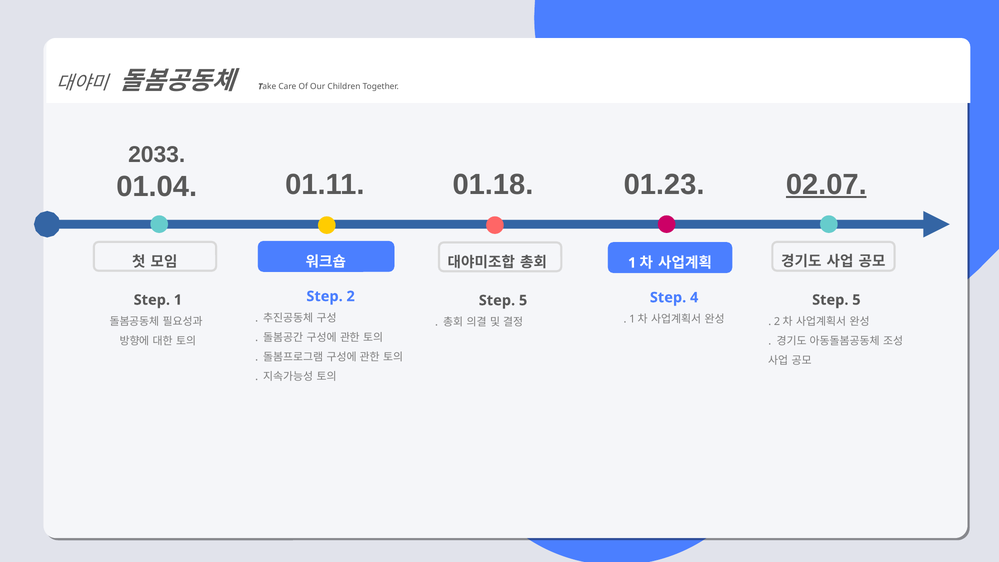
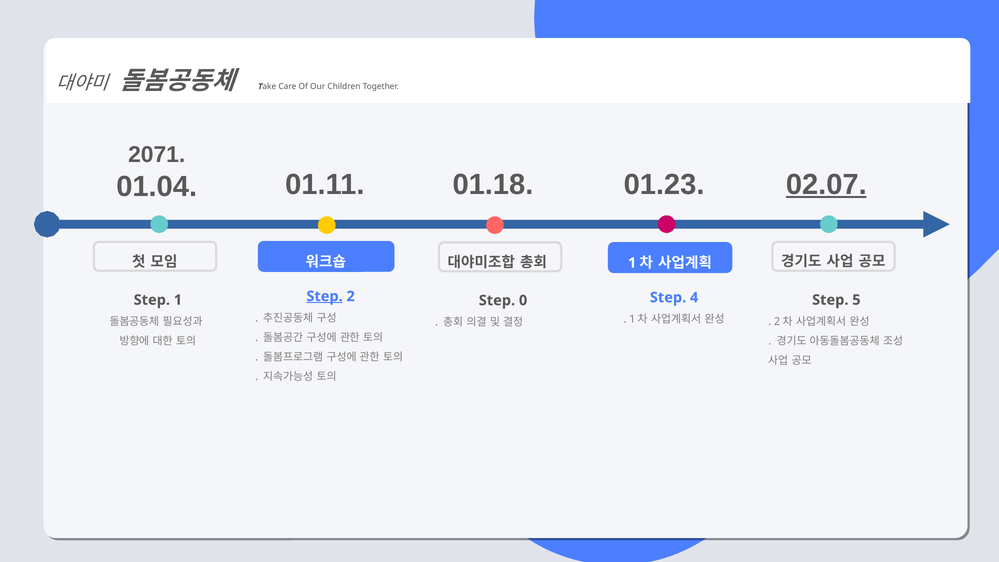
2033: 2033 -> 2071 (157, 155)
Step underline: none -> present (325, 296)
5: 5 -> 0 (523, 300)
